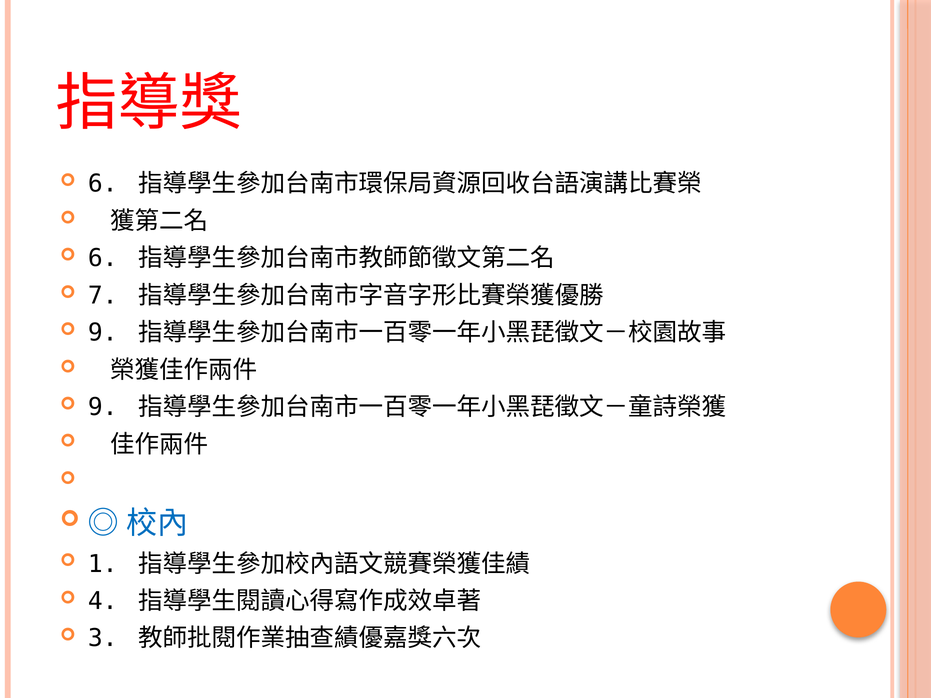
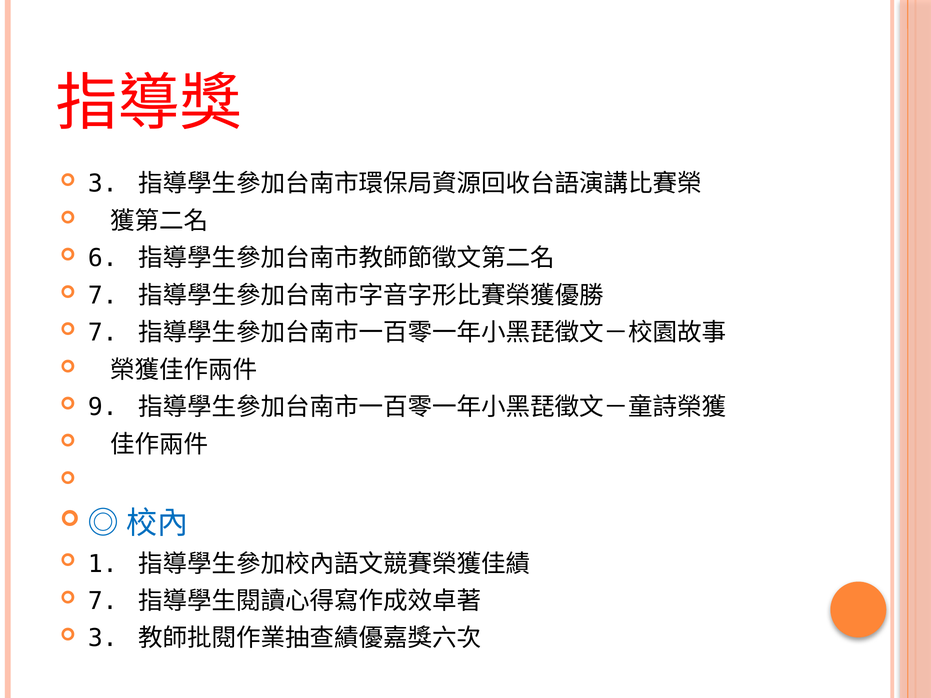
6: 6 -> 3 (103, 184)
9: 9 -> 7 (103, 333)
4: 4 -> 7 (103, 601)
